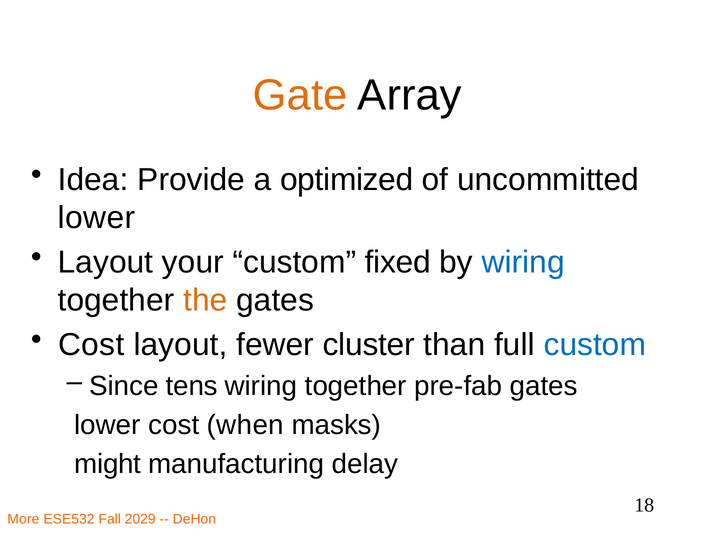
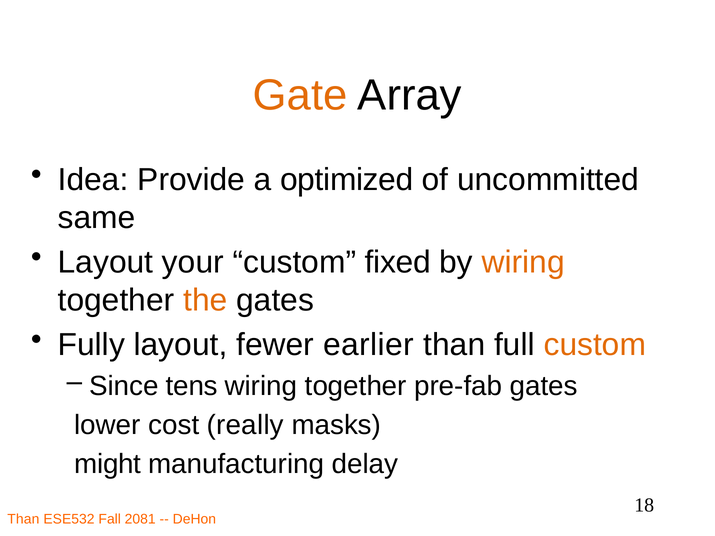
lower: lower -> same (97, 218)
wiring colour: blue -> orange (523, 262)
Cost: Cost -> Fully (91, 345)
cluster: cluster -> earlier (369, 345)
custom colour: blue -> orange (595, 345)
when: when -> really (245, 425)
More: More -> Than (23, 519)
2029: 2029 -> 2081 (140, 519)
